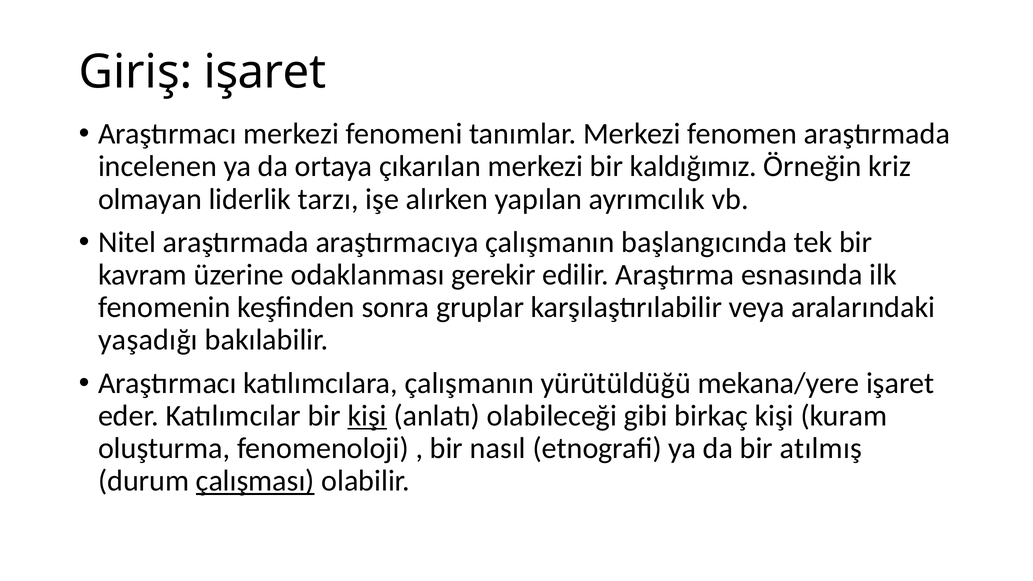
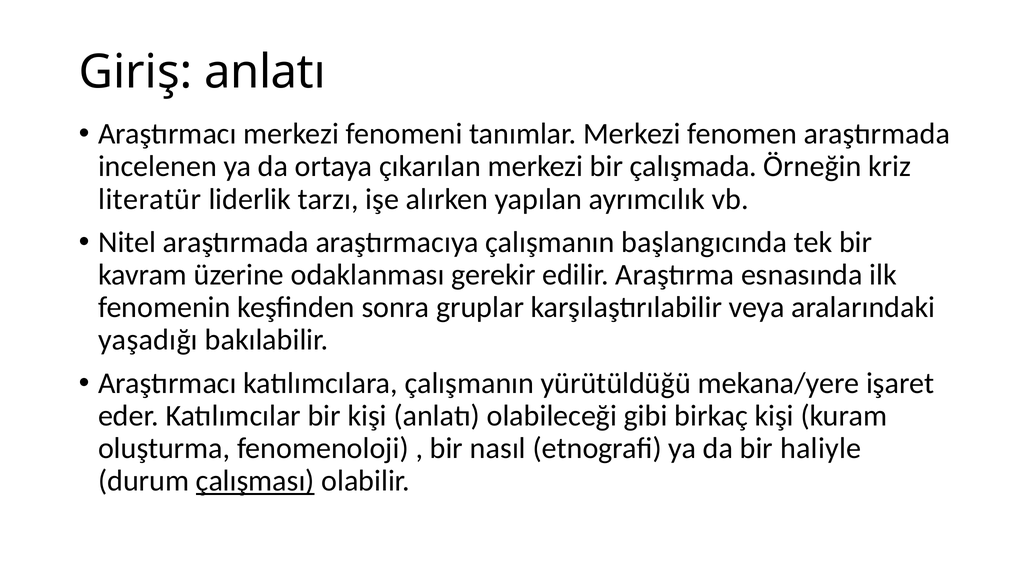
Giriş işaret: işaret -> anlatı (265, 72)
kaldığımız: kaldığımız -> çalışmada (693, 167)
olmayan: olmayan -> literatür (150, 199)
kişi underline: present -> none (367, 416)
atılmış: atılmış -> haliyle (821, 448)
